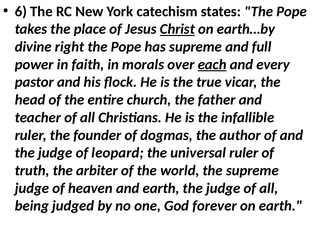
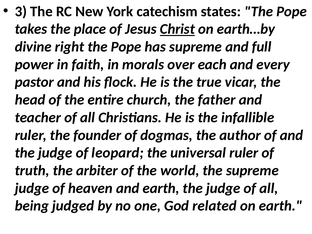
6: 6 -> 3 (21, 11)
each underline: present -> none (212, 64)
forever: forever -> related (214, 206)
